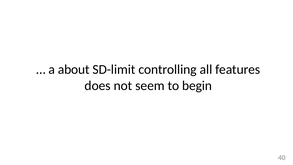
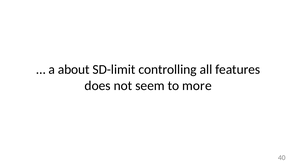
begin: begin -> more (197, 85)
